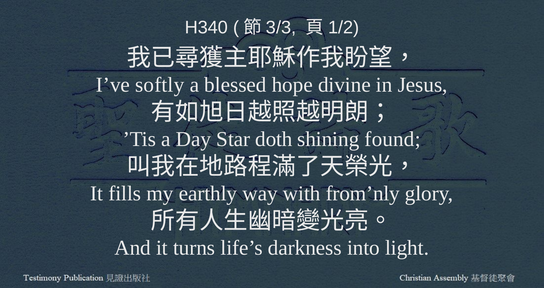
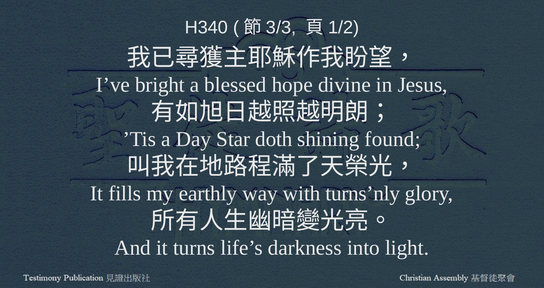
softly: softly -> bright (160, 85)
from’nly: from’nly -> turns’nly (363, 194)
